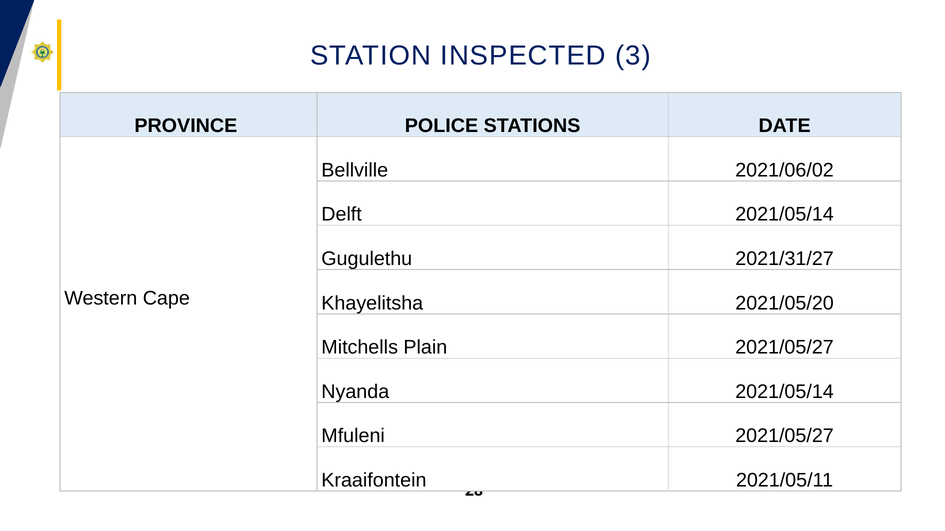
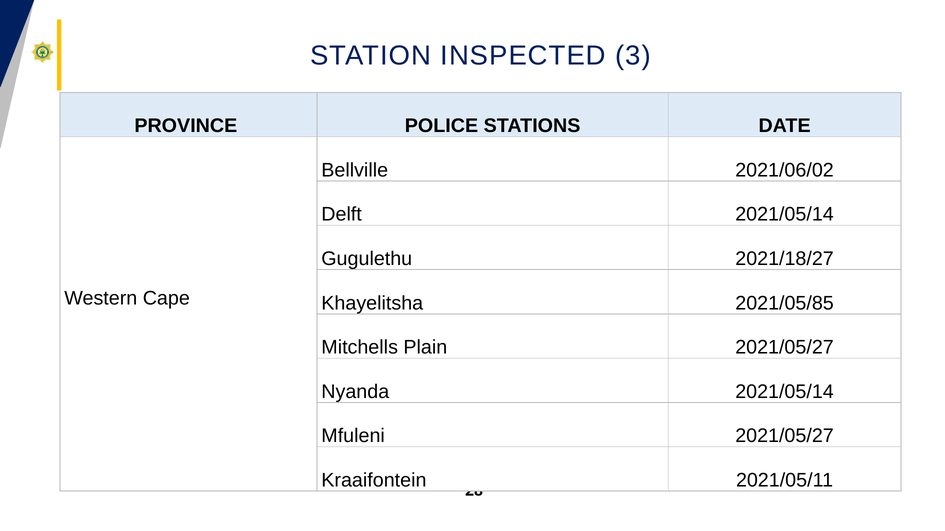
2021/31/27: 2021/31/27 -> 2021/18/27 (785, 259)
2021/05/20: 2021/05/20 -> 2021/05/85 (785, 303)
